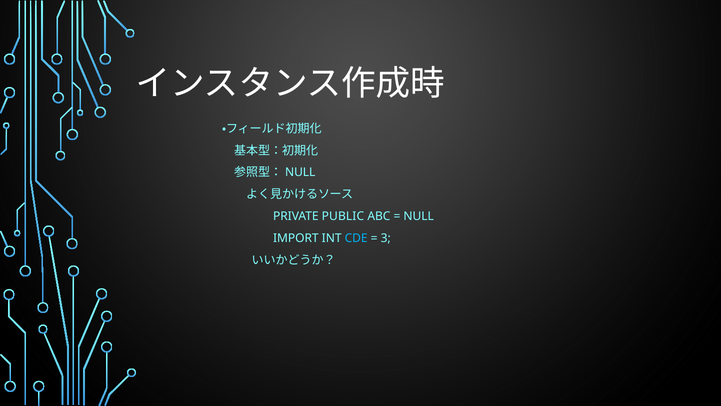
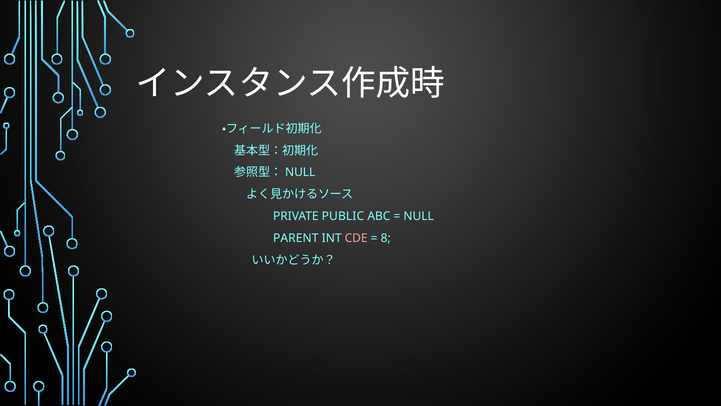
IMPORT: IMPORT -> PARENT (296, 238)
CDE colour: light blue -> pink (356, 238)
3: 3 -> 8 (386, 238)
